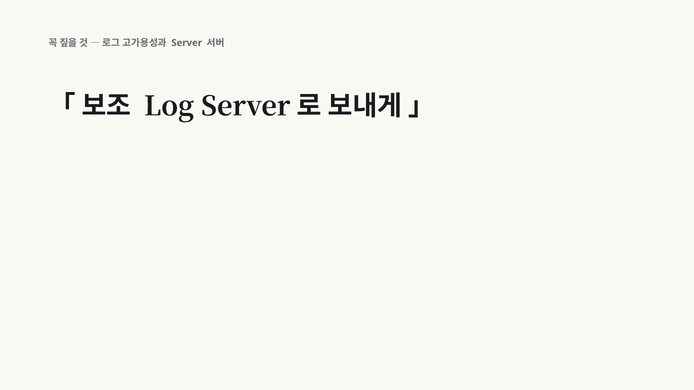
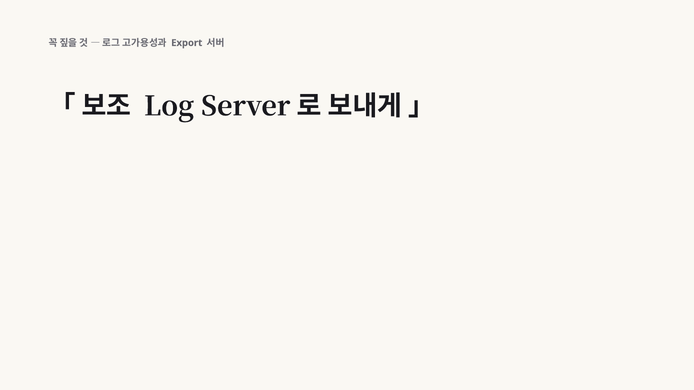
Server: Server -> Export (187, 43)
